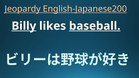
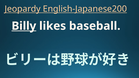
baseball underline: present -> none (95, 26)
